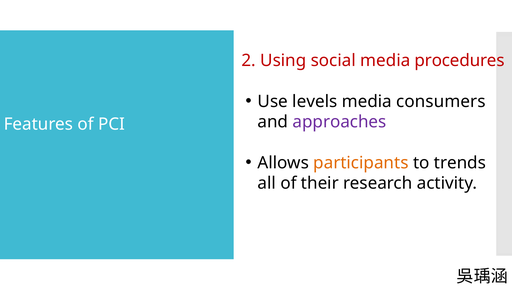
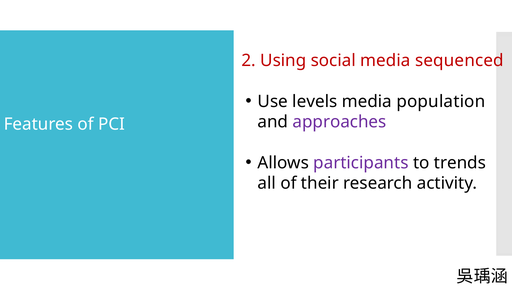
procedures: procedures -> sequenced (459, 61)
consumers: consumers -> population (441, 101)
participants colour: orange -> purple (361, 163)
